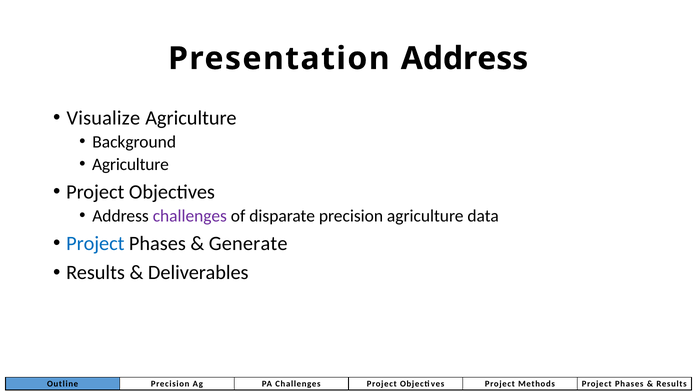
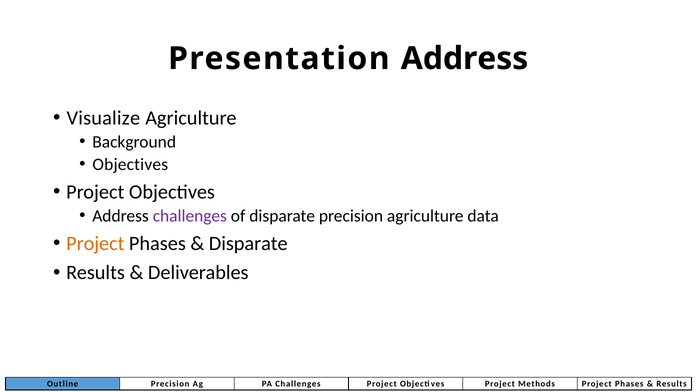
Agriculture: Agriculture -> Objectives (130, 164)
Project colour: blue -> orange (95, 244)
Generate: Generate -> Disparate (248, 244)
